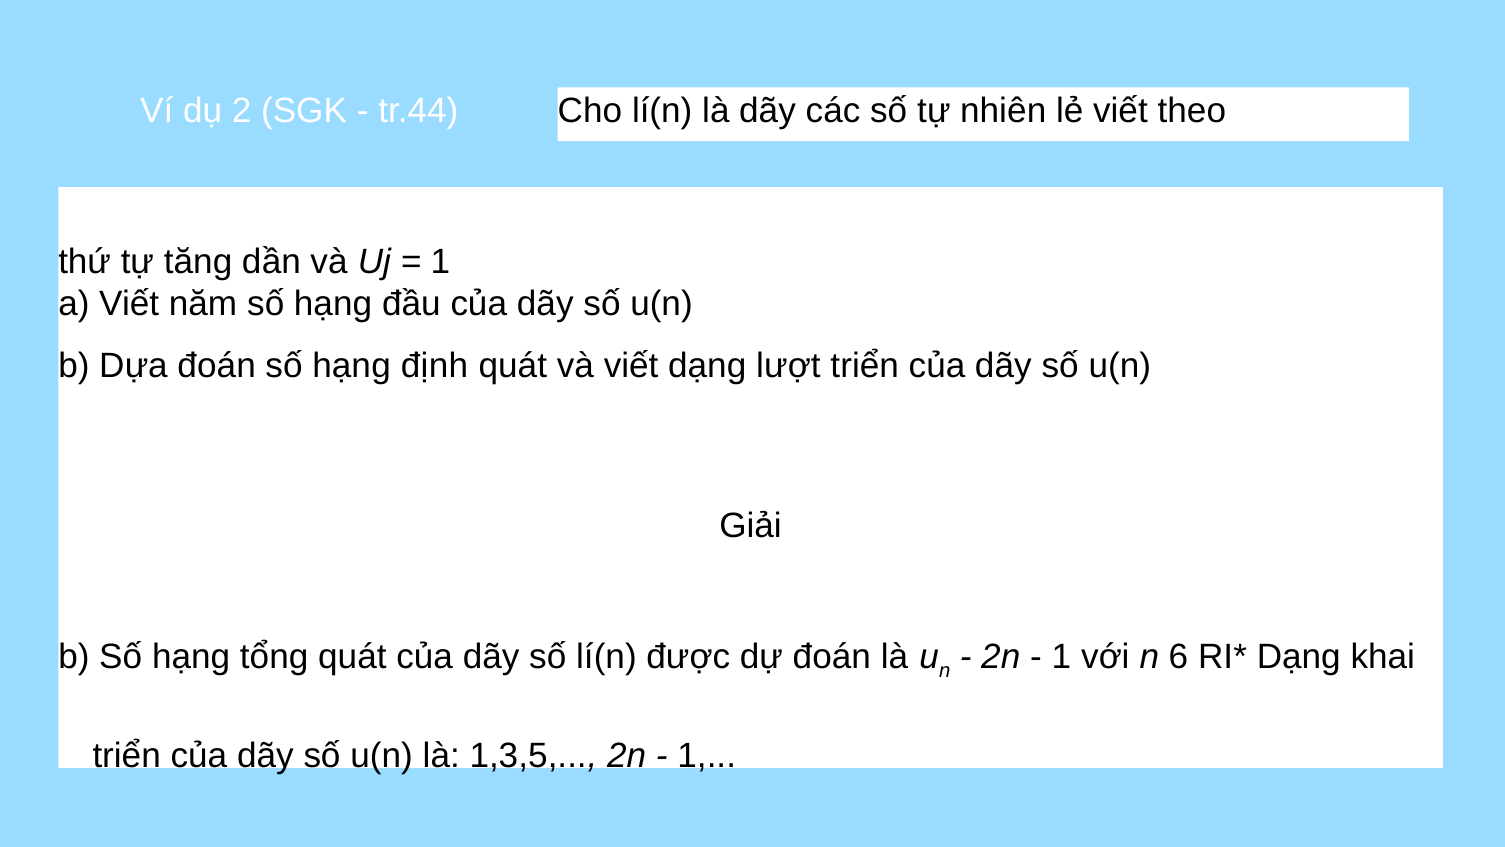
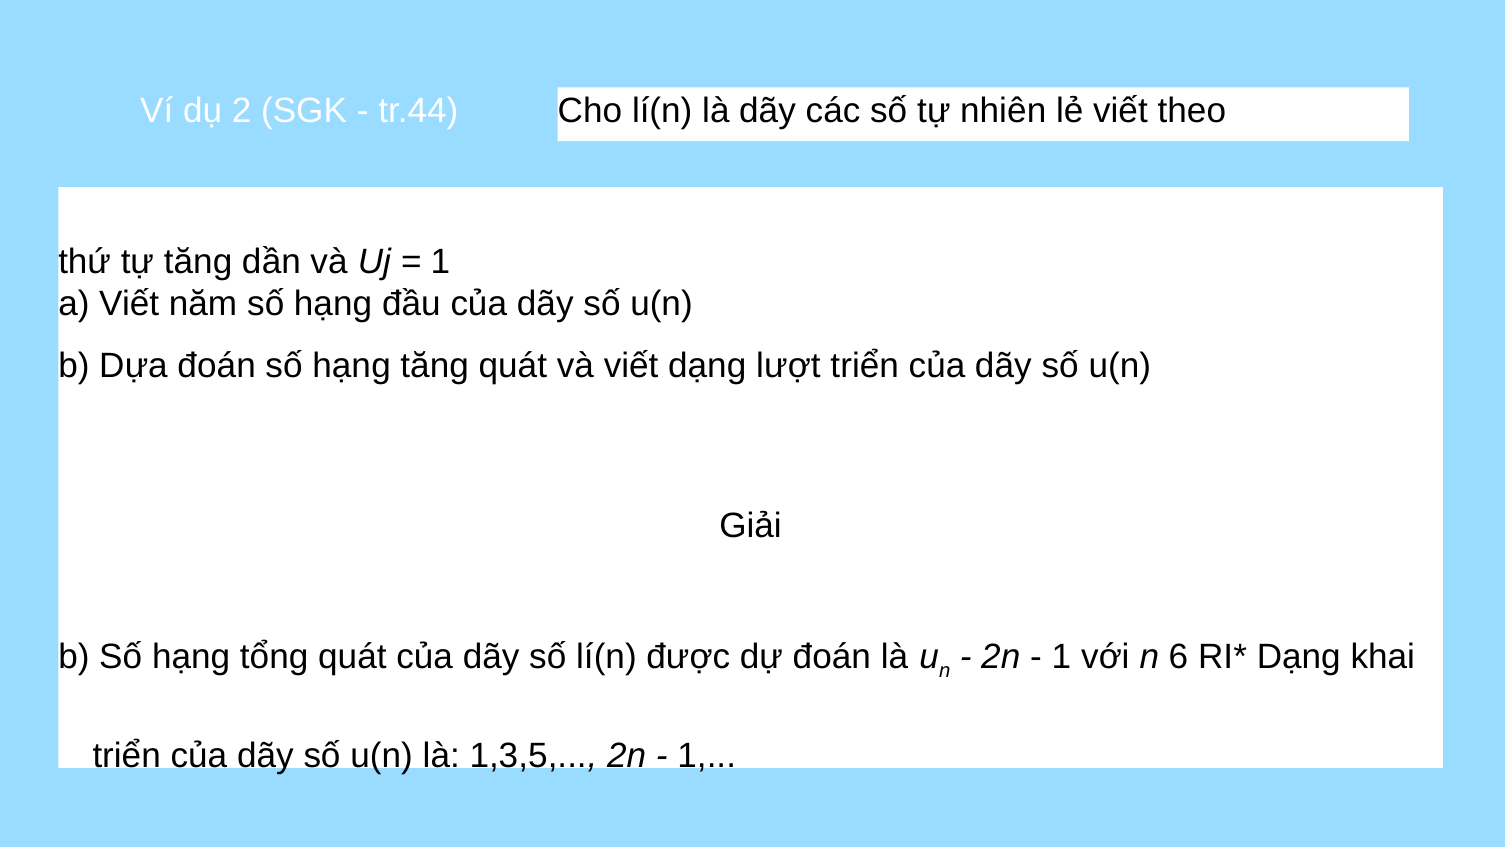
hạng định: định -> tăng (435, 365)
